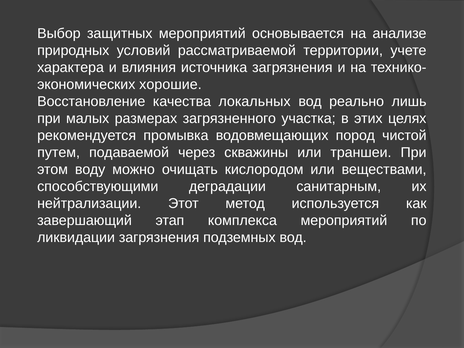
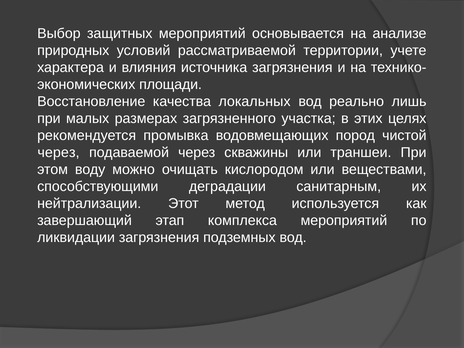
хорошие: хорошие -> площади (171, 85)
путем: путем -> через (59, 153)
